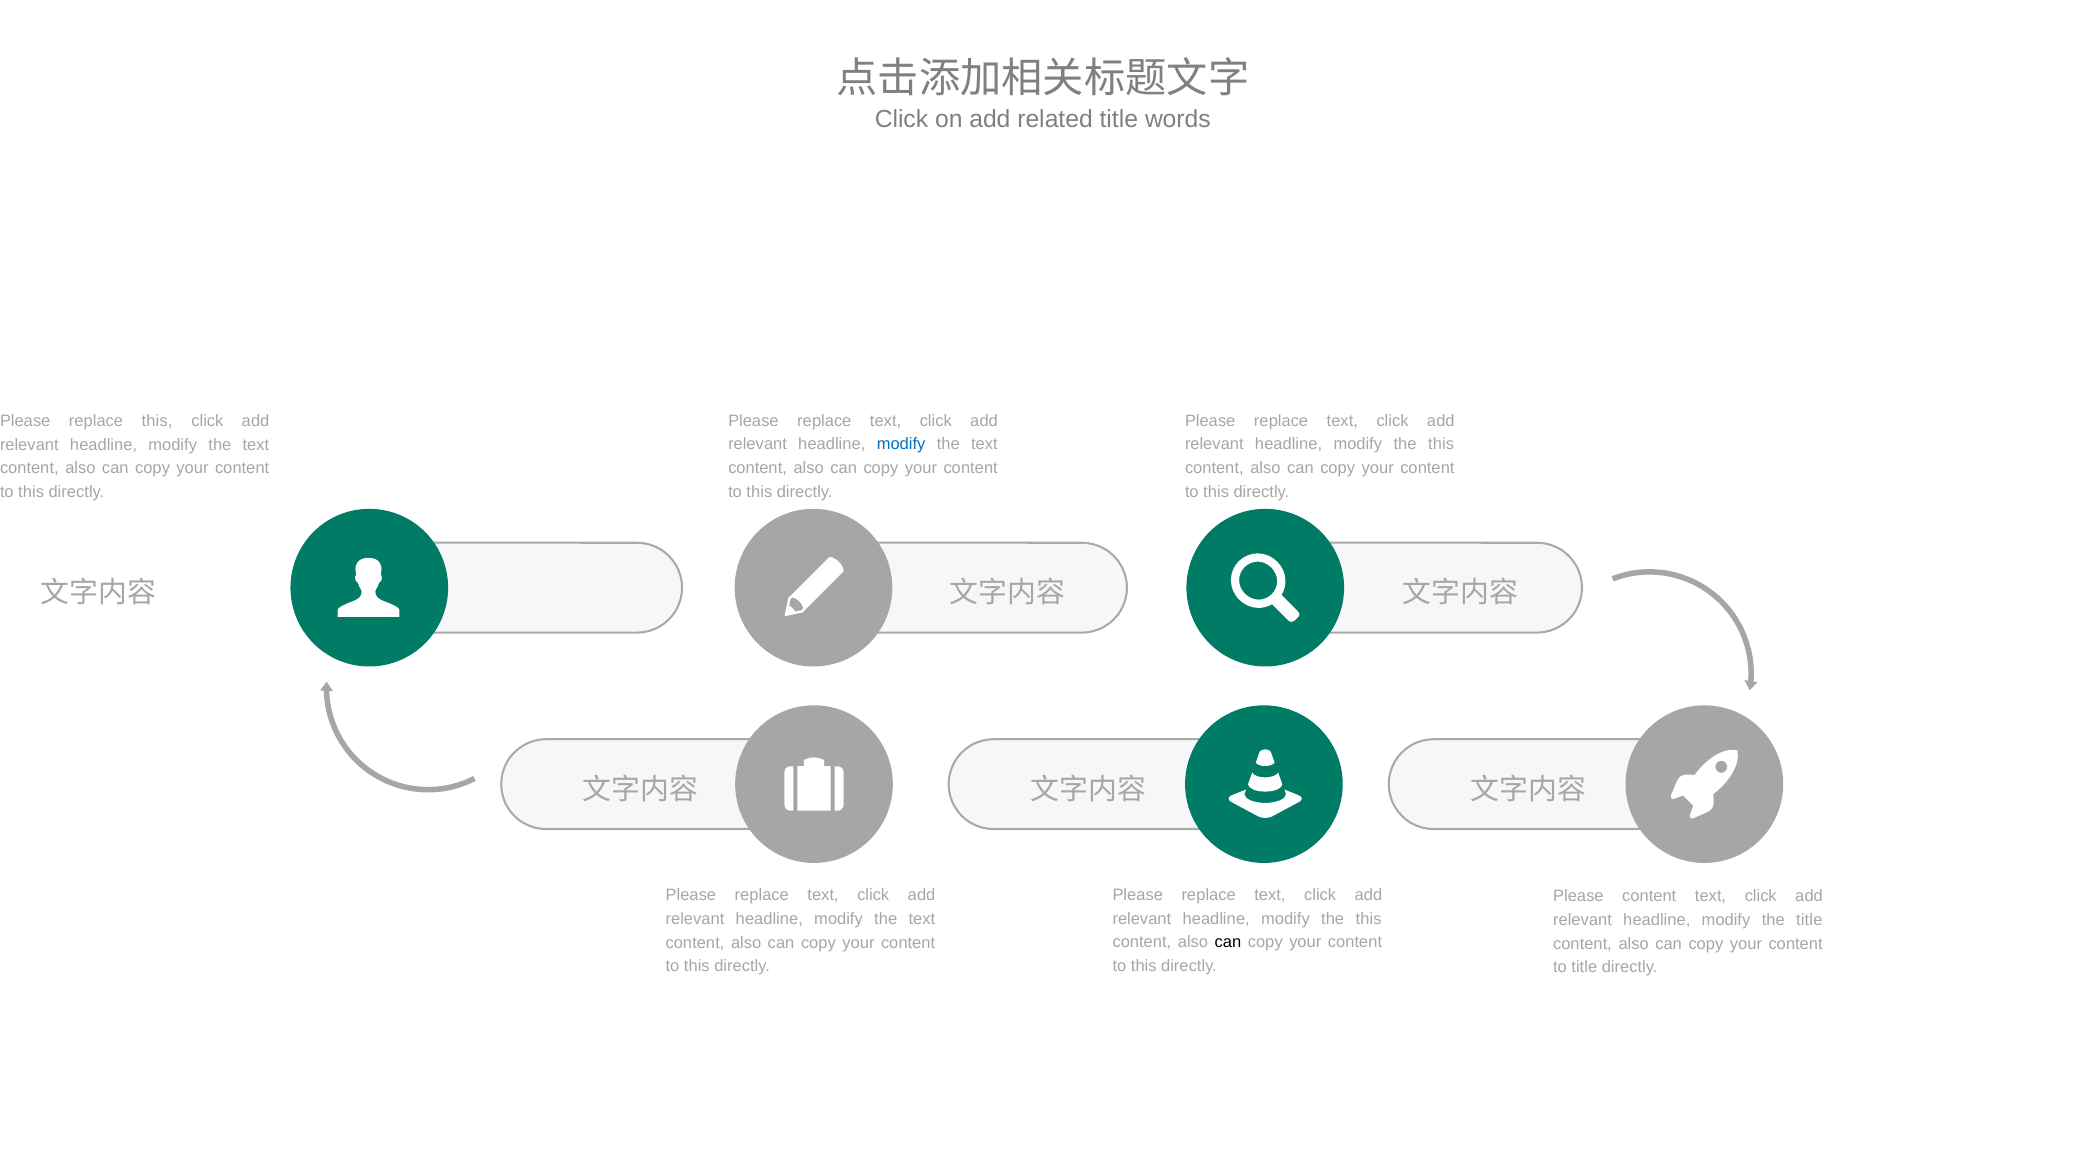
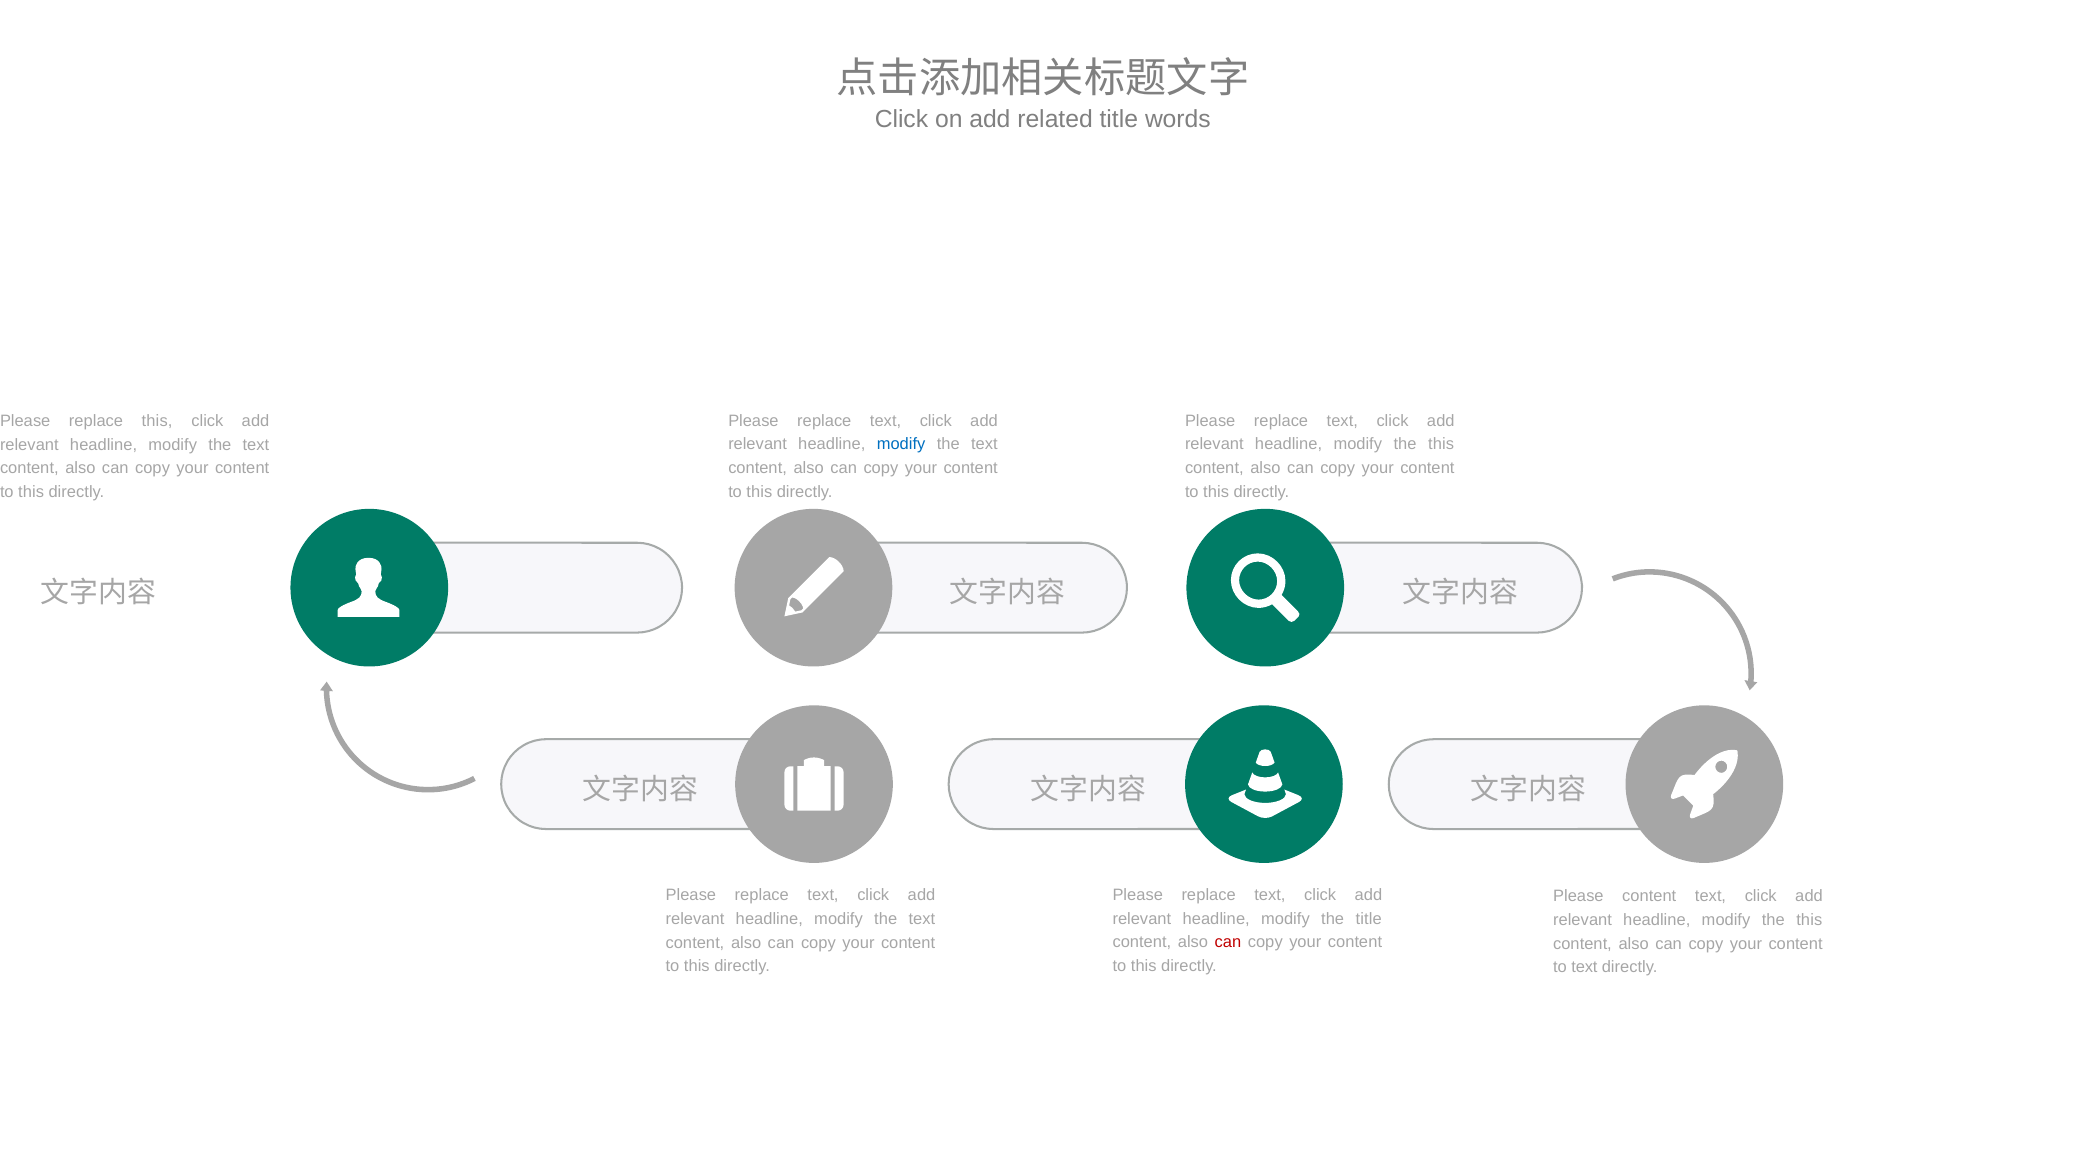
this: this -> title (1369, 919)
title: title -> this (1809, 920)
can colour: black -> red (1228, 943)
to title: title -> text (1584, 968)
